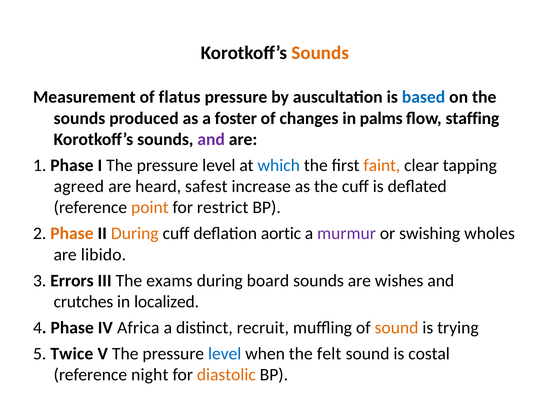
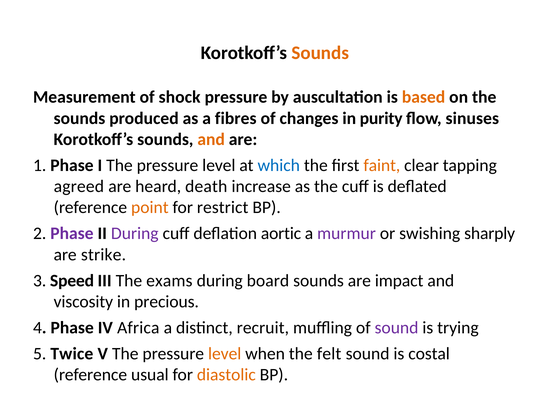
flatus: flatus -> shock (180, 97)
based colour: blue -> orange (424, 97)
foster: foster -> fibres (236, 118)
palms: palms -> purity (381, 118)
staffing: staffing -> sinuses (472, 118)
and colour: purple -> orange (211, 139)
safest: safest -> death (206, 186)
Phase colour: orange -> purple (72, 233)
During colour: orange -> purple (135, 233)
wholes: wholes -> sharply (490, 233)
libido: libido -> strike (104, 254)
Errors: Errors -> Speed (72, 280)
wishes: wishes -> impact (399, 280)
crutches: crutches -> viscosity (83, 301)
localized: localized -> precious (167, 301)
sound colour: orange -> purple (397, 327)
level colour: blue -> orange (225, 353)
night: night -> usual (150, 374)
